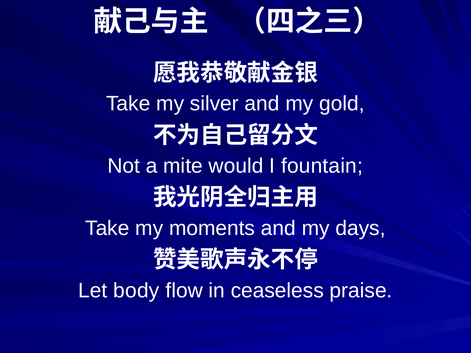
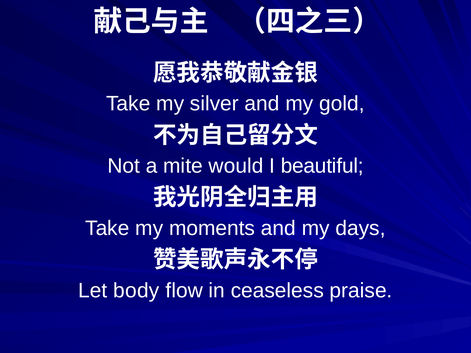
fountain: fountain -> beautiful (322, 166)
